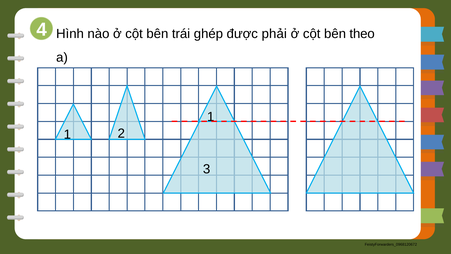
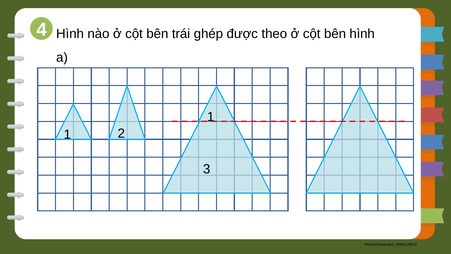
phải: phải -> theo (274, 34)
bên theo: theo -> hình (362, 34)
